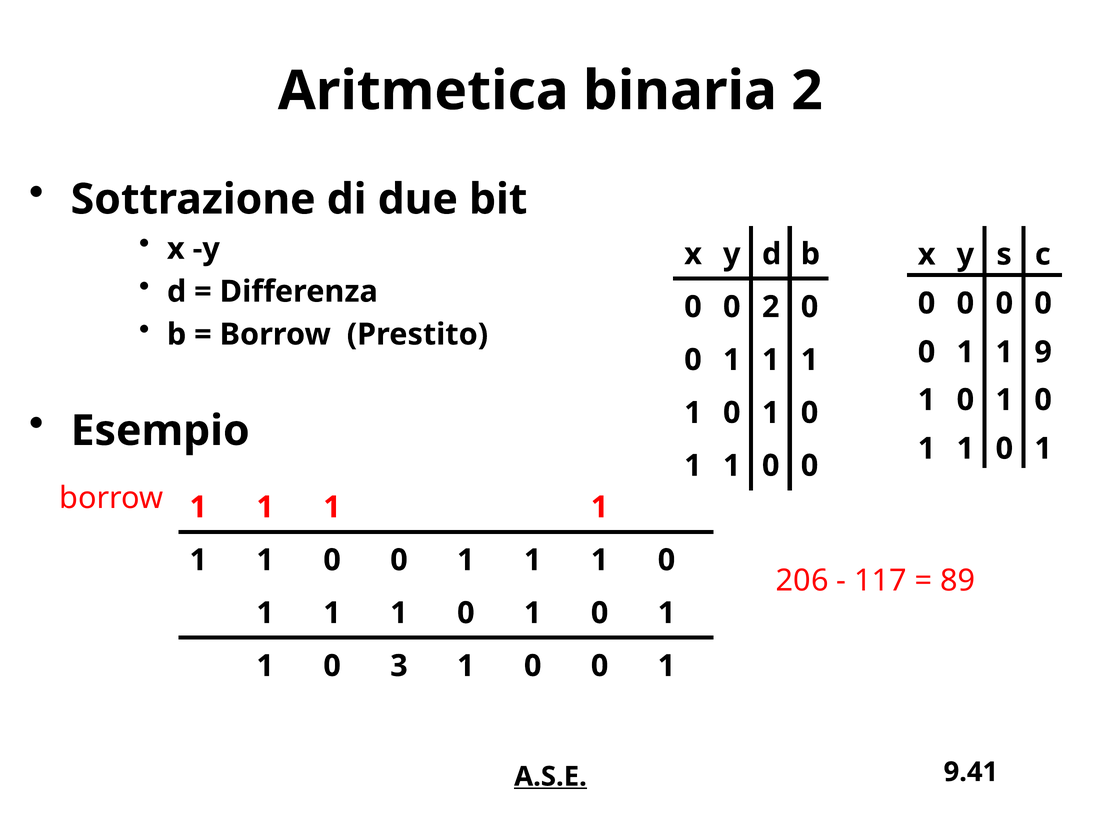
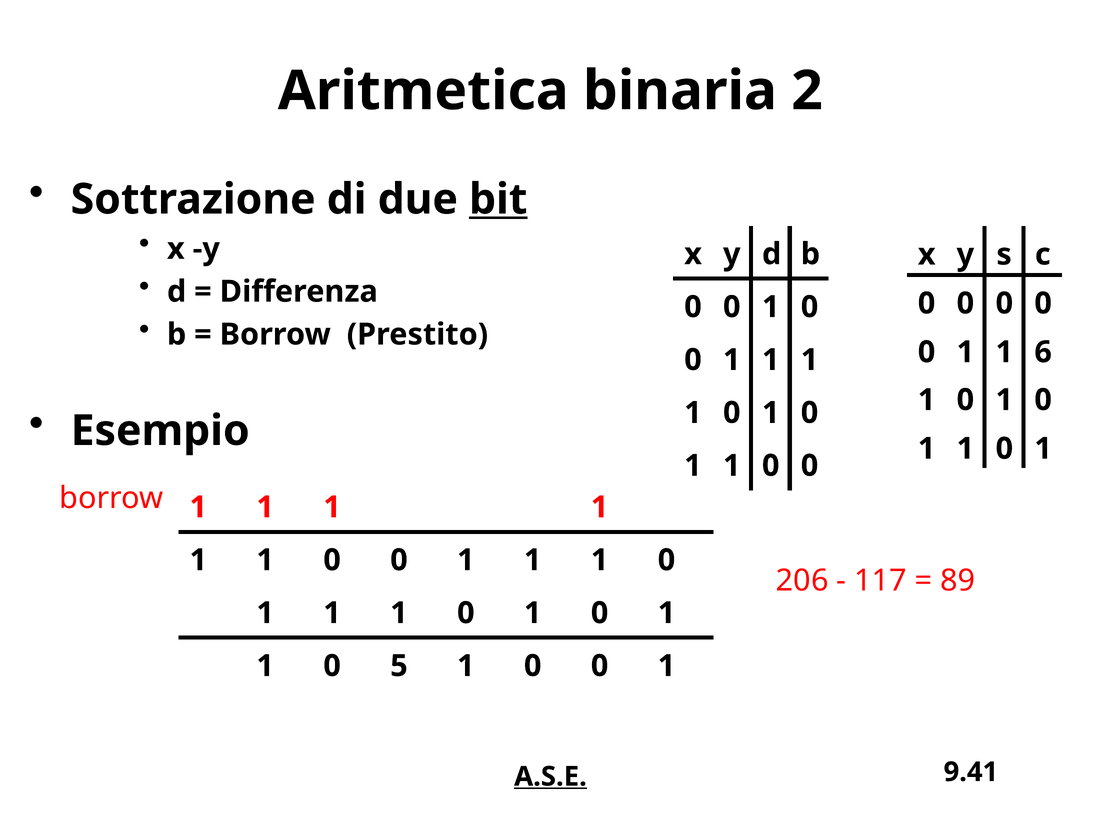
bit underline: none -> present (498, 199)
2: 2 -> 1 (771, 307)
9: 9 -> 6 (1043, 352)
3: 3 -> 5 (399, 666)
